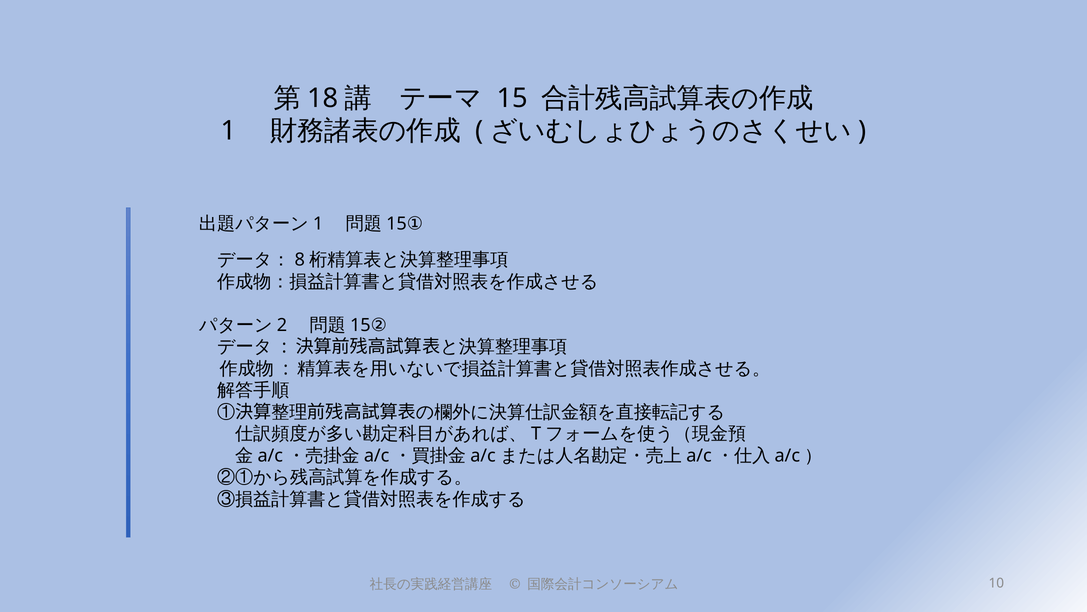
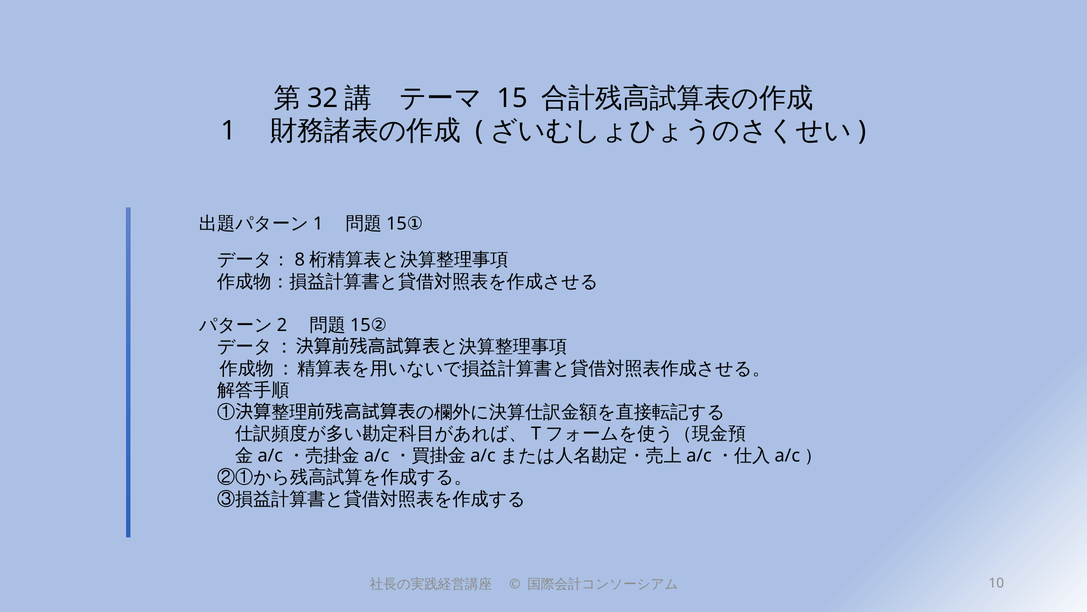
18: 18 -> 32 (323, 98)
